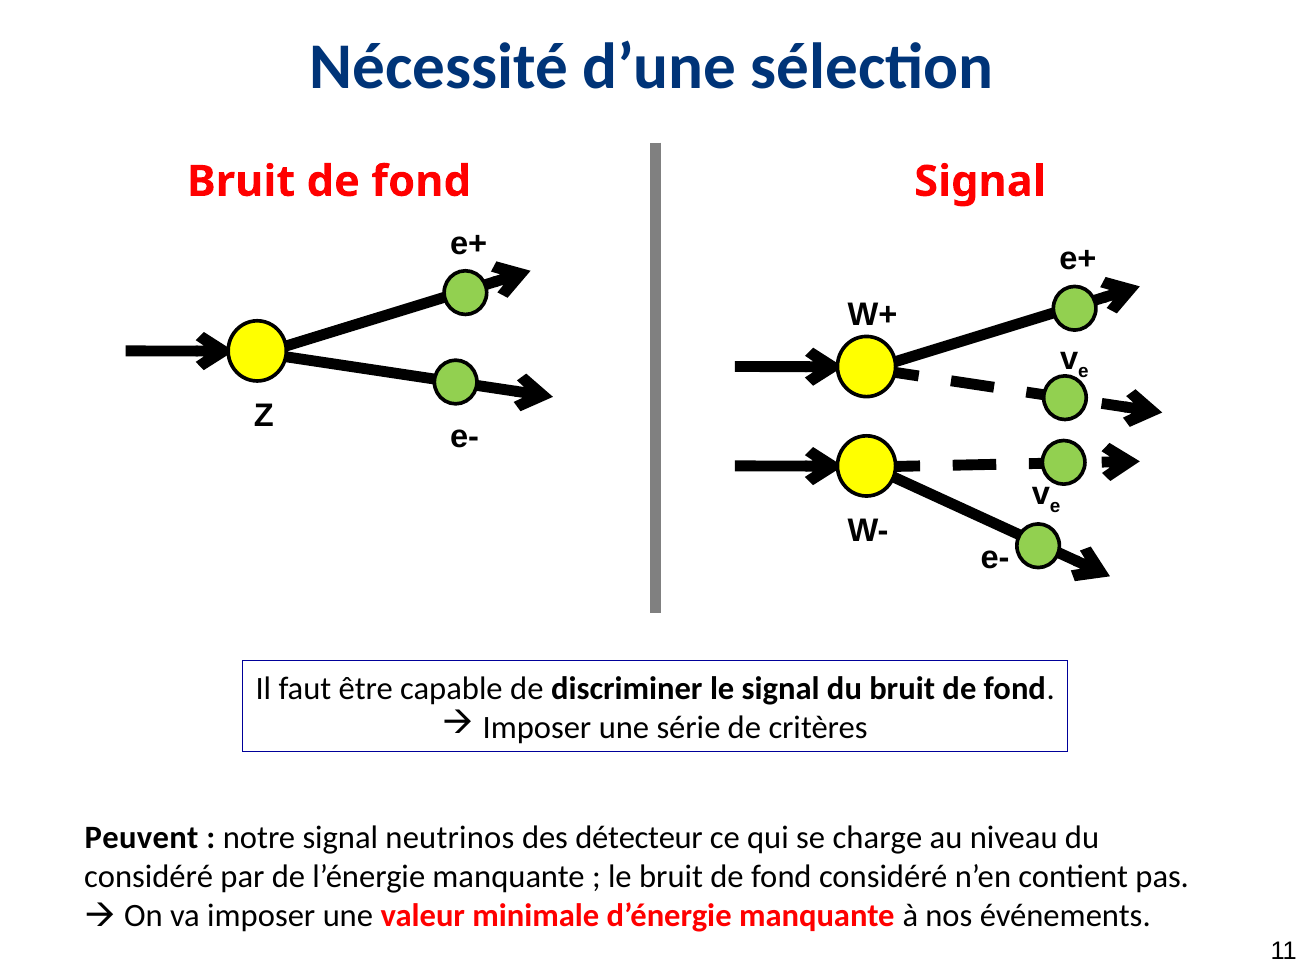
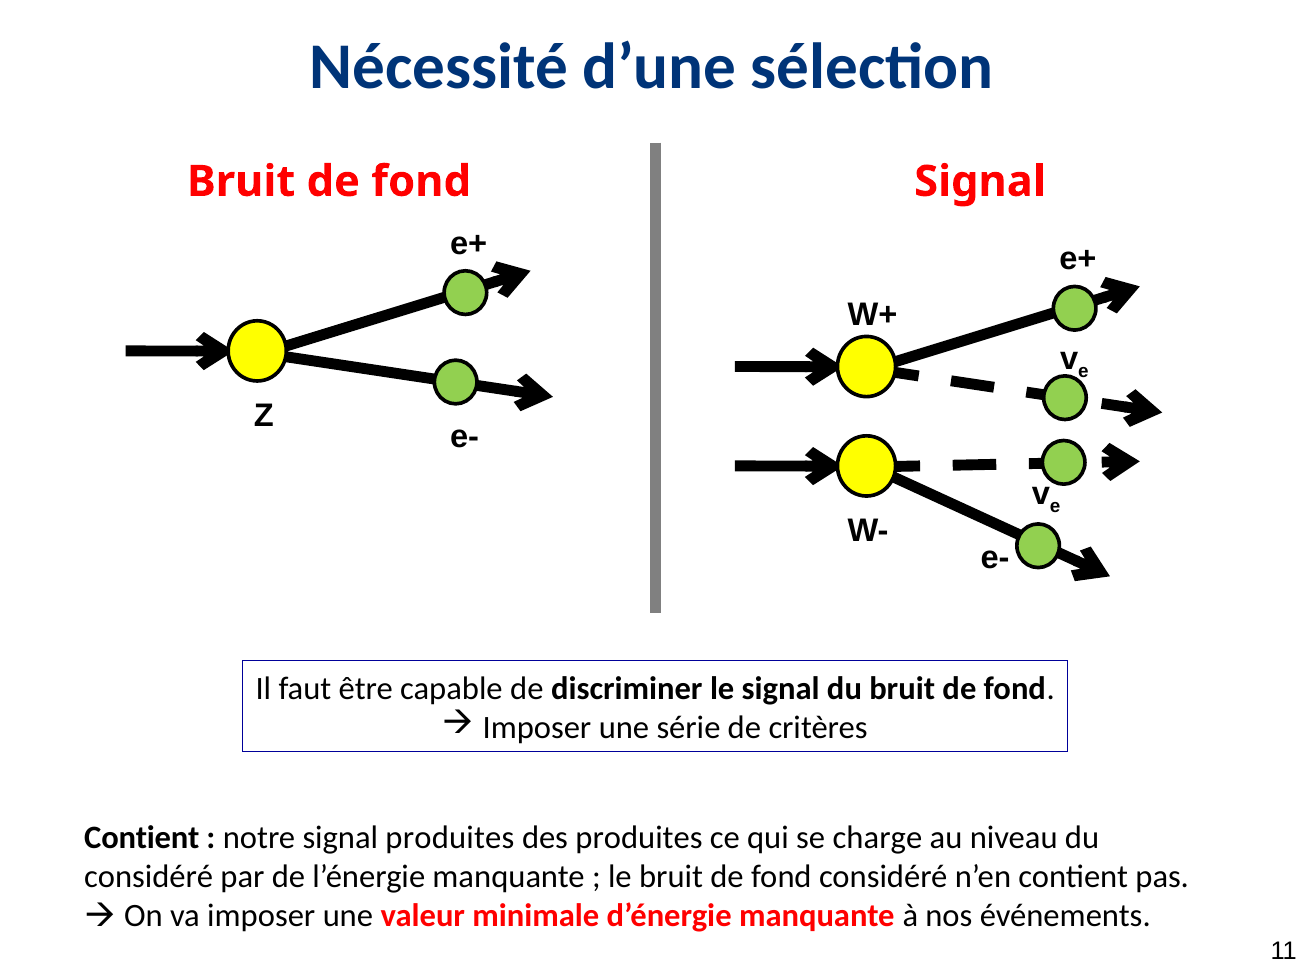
Peuvent: Peuvent -> Contient (142, 837)
signal neutrinos: neutrinos -> produites (450, 837)
des détecteur: détecteur -> produites (639, 837)
